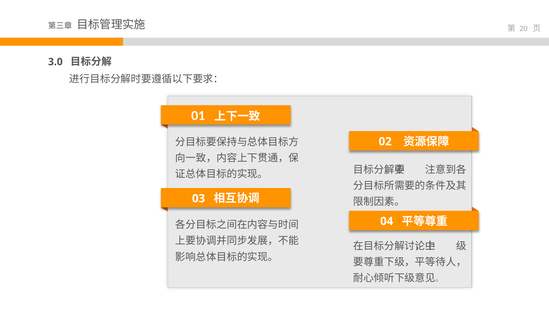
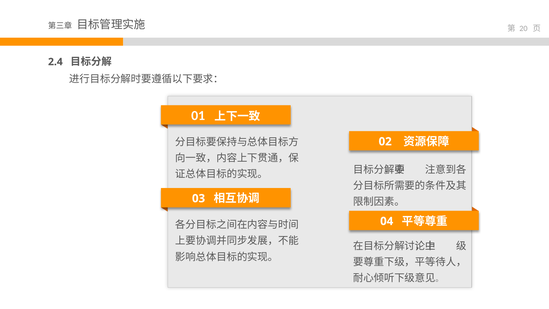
3.0: 3.0 -> 2.4 (55, 62)
